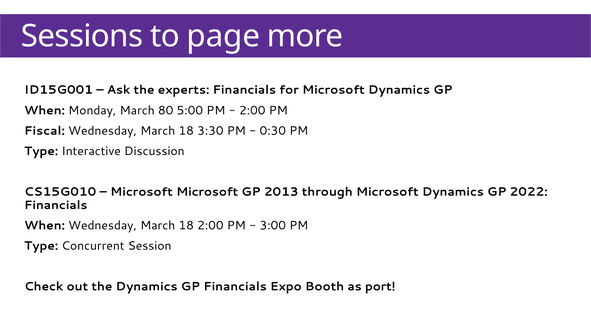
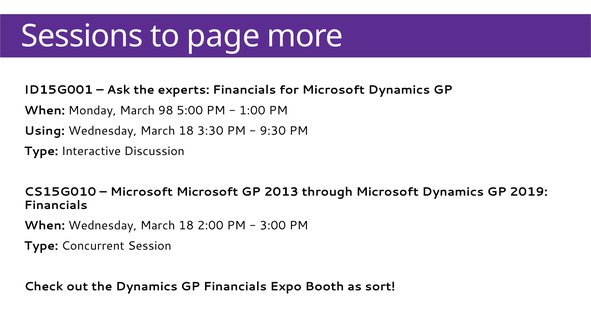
80: 80 -> 98 (166, 111)
2:00: 2:00 -> 1:00 (252, 111)
Fiscal: Fiscal -> Using (44, 131)
0:30: 0:30 -> 9:30 (273, 131)
2022: 2022 -> 2019 (529, 192)
port: port -> sort (380, 287)
